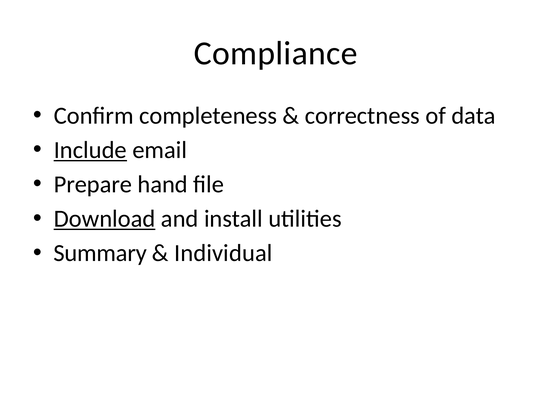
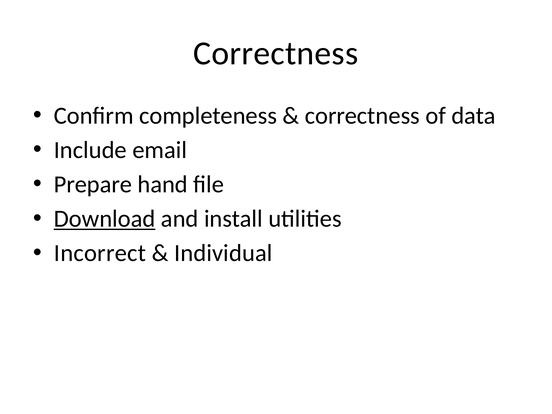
Compliance: Compliance -> Correctness (276, 53)
Include underline: present -> none (90, 150)
Summary: Summary -> Incorrect (100, 253)
